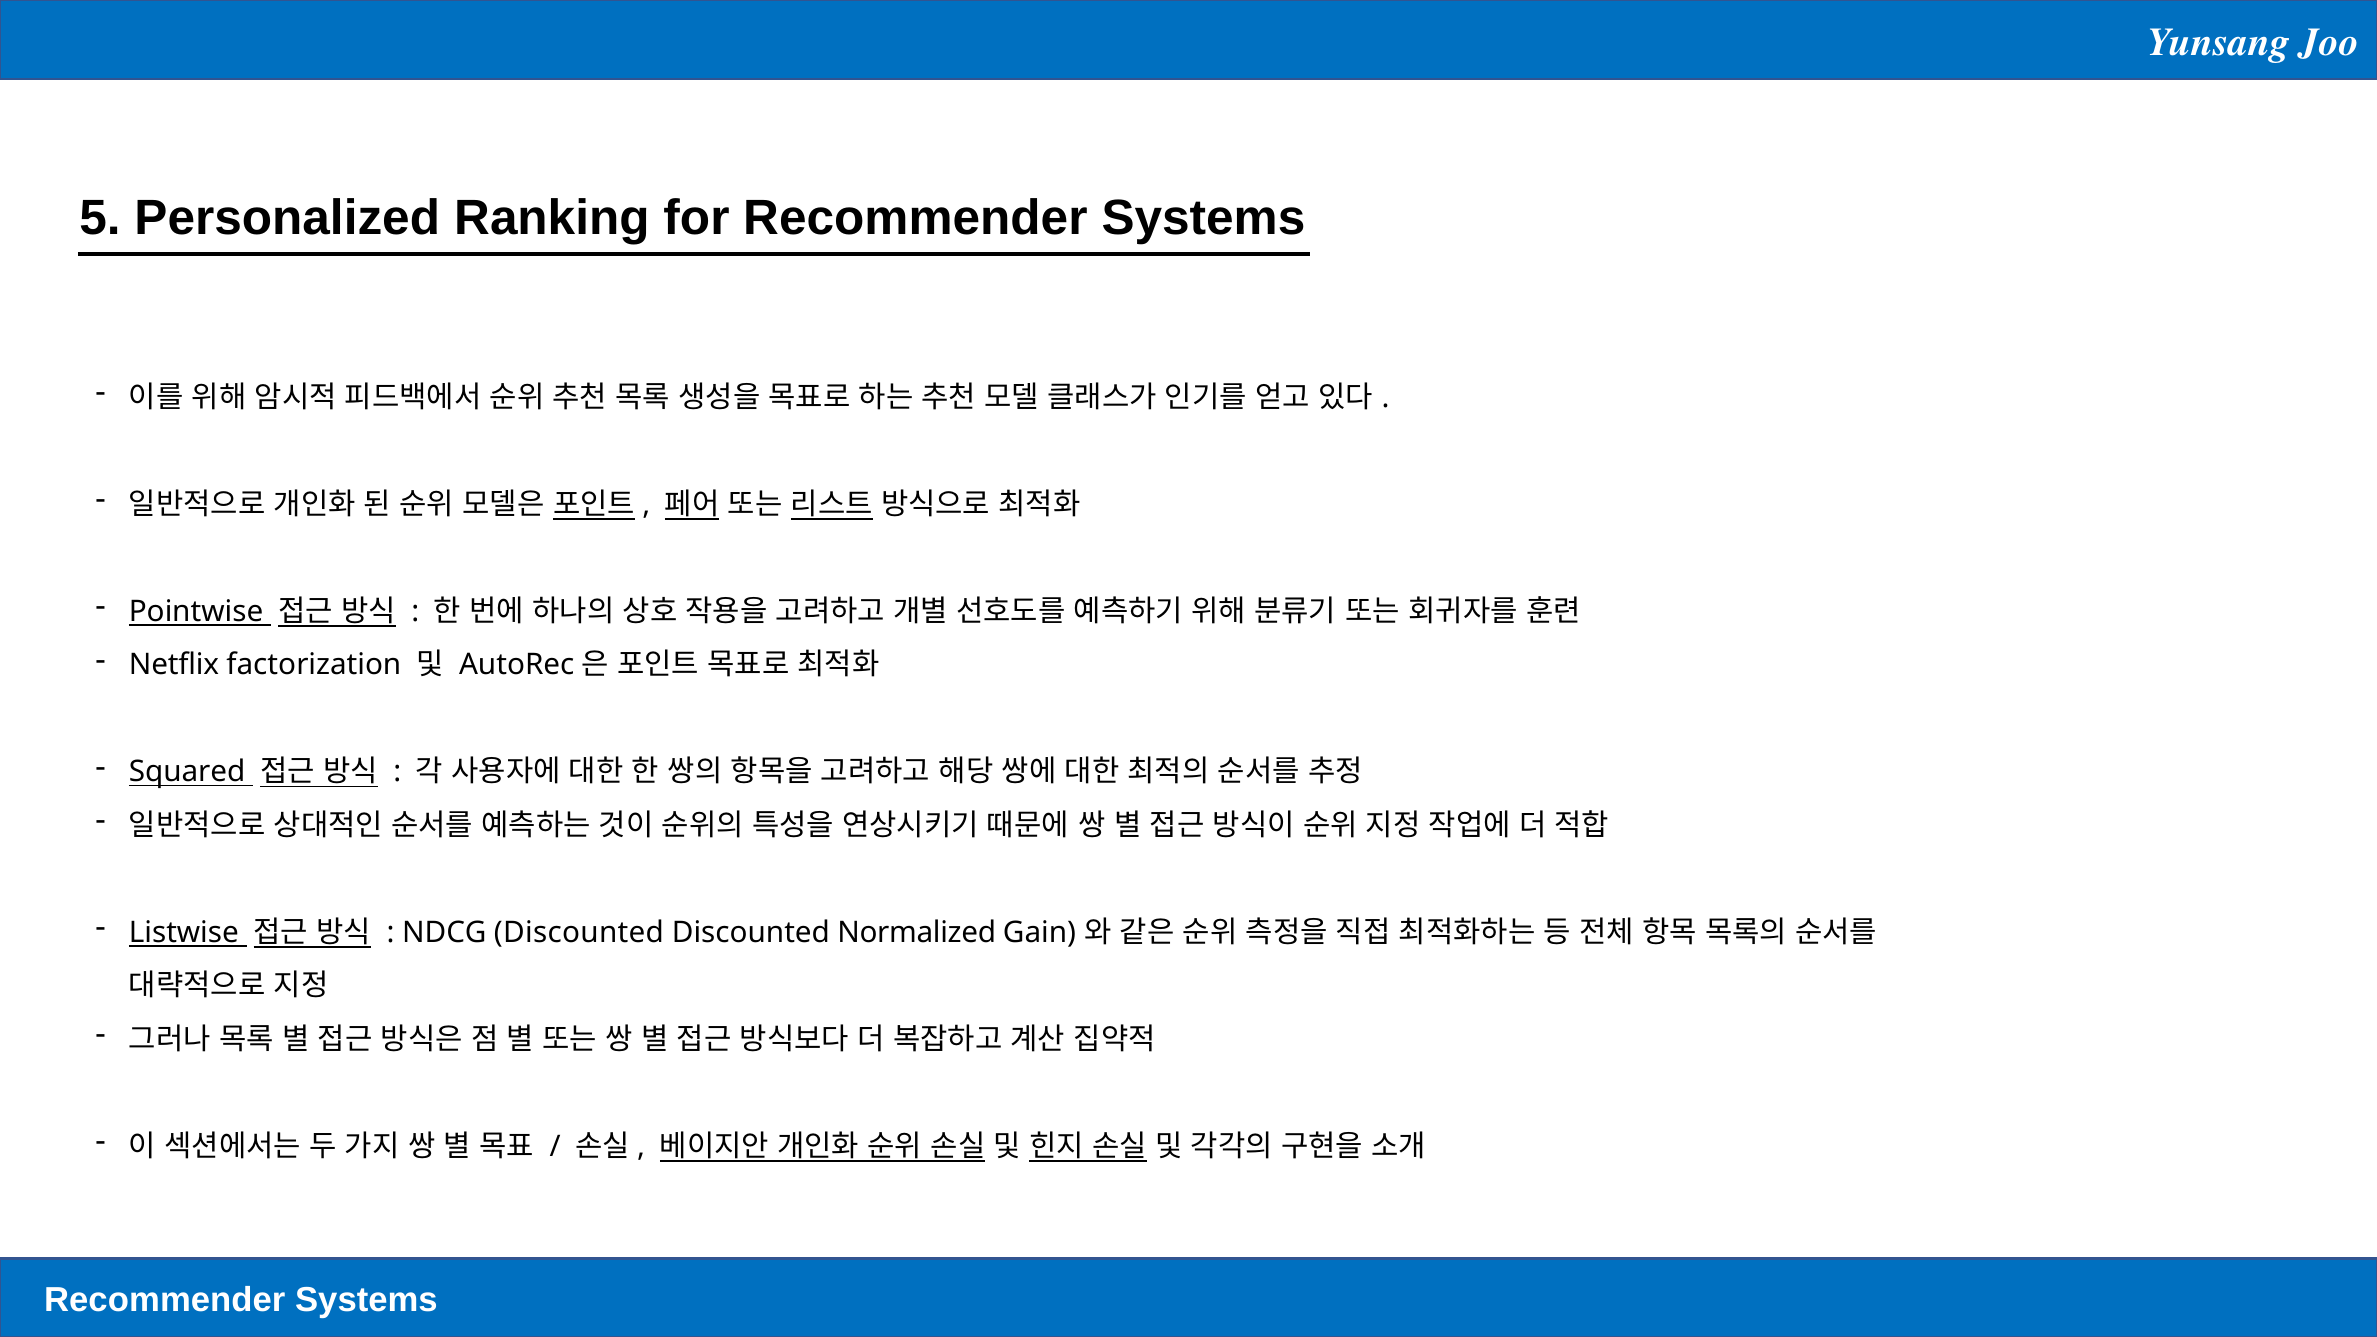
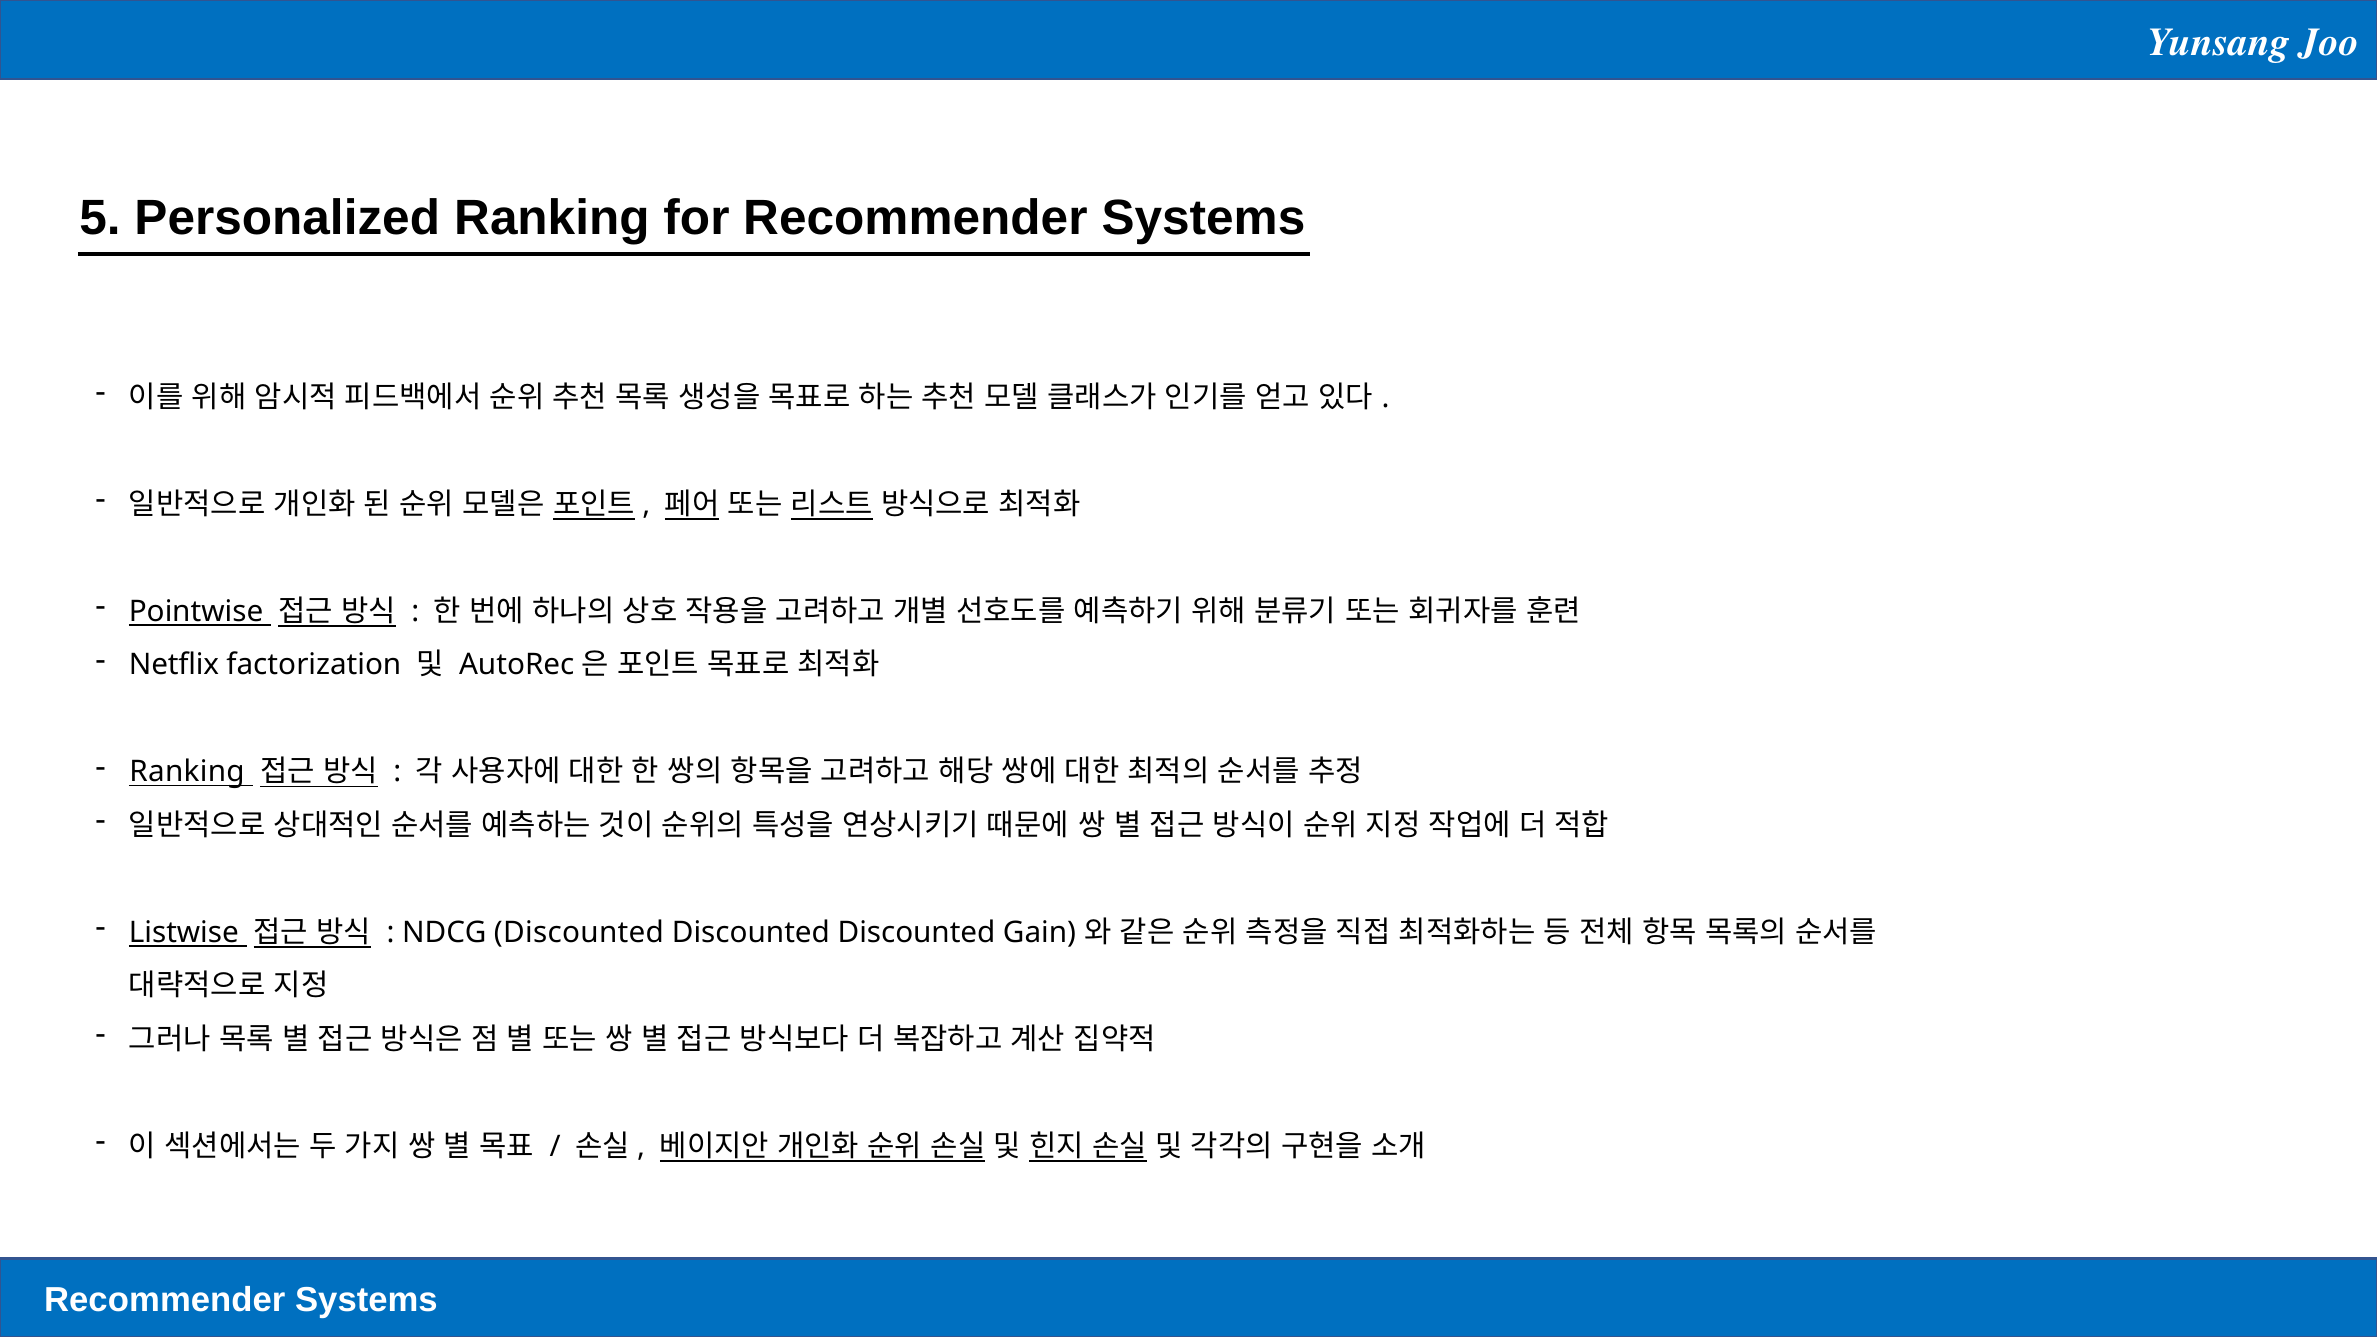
Squared: Squared -> Ranking (187, 772)
Normalized: Normalized -> Discounted (917, 933)
